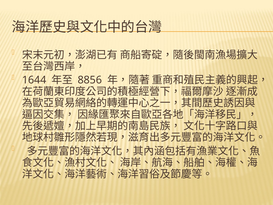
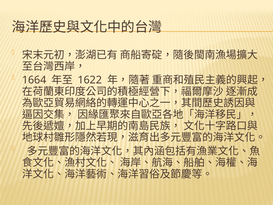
1644: 1644 -> 1664 (34, 80)
8856: 8856 -> 1622 (90, 80)
